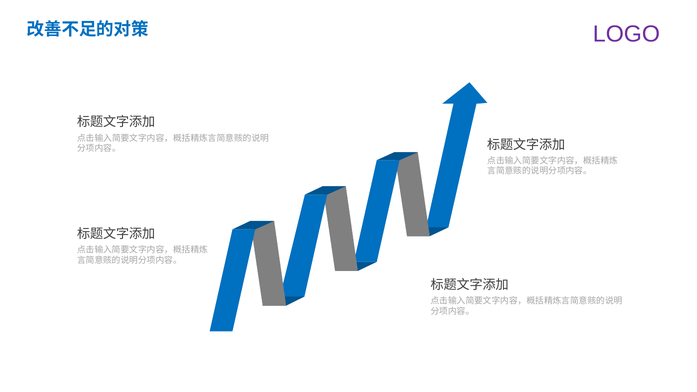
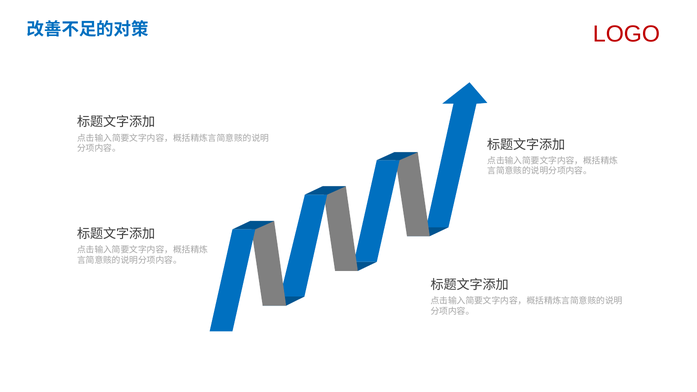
LOGO colour: purple -> red (626, 34)
